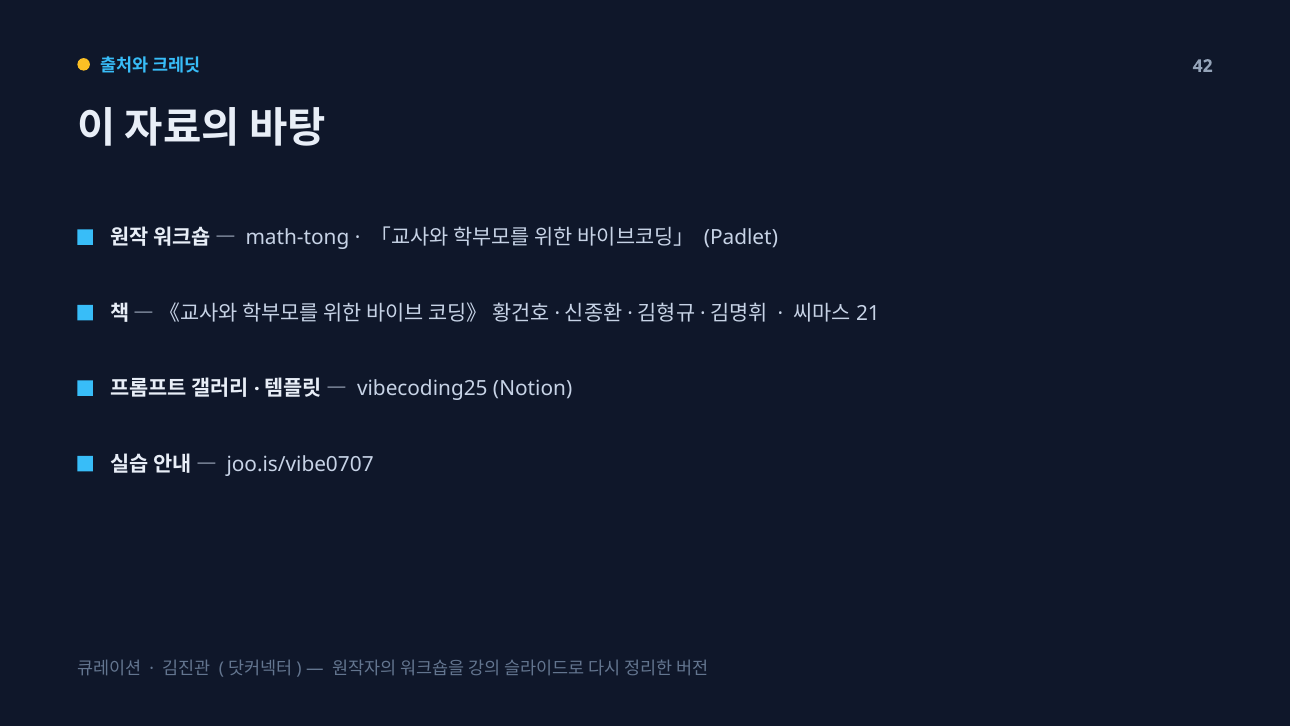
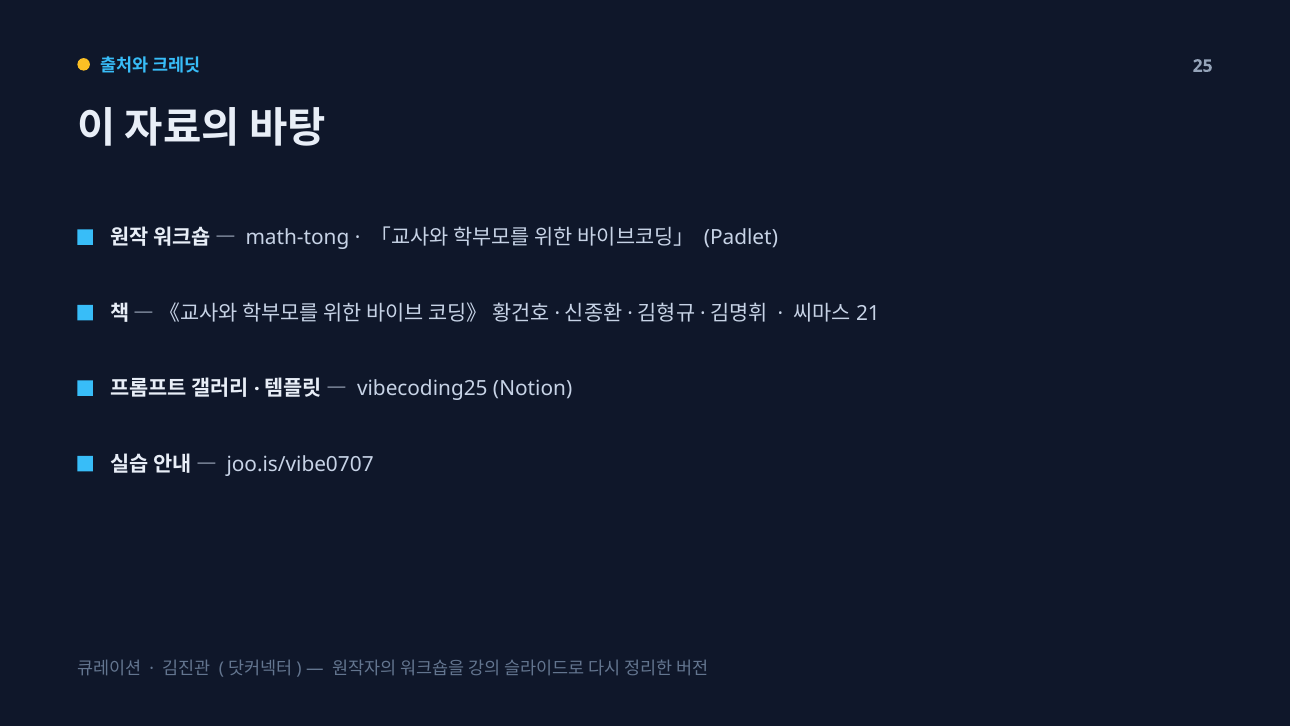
42: 42 -> 25 (1203, 66)
